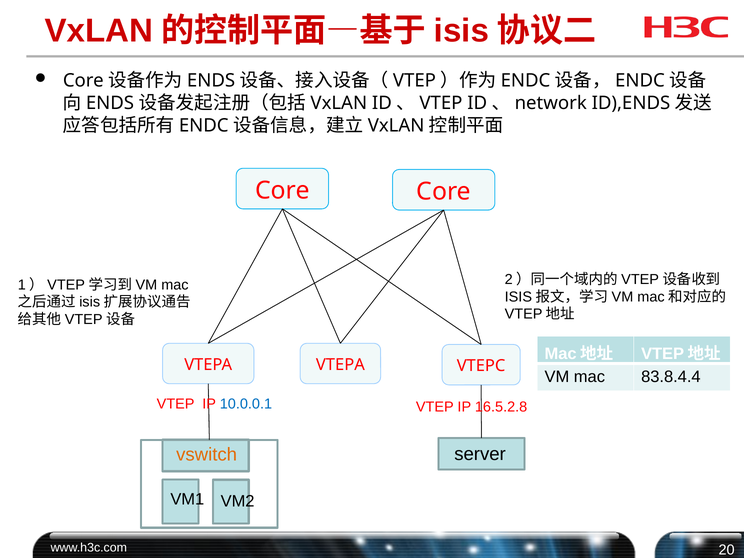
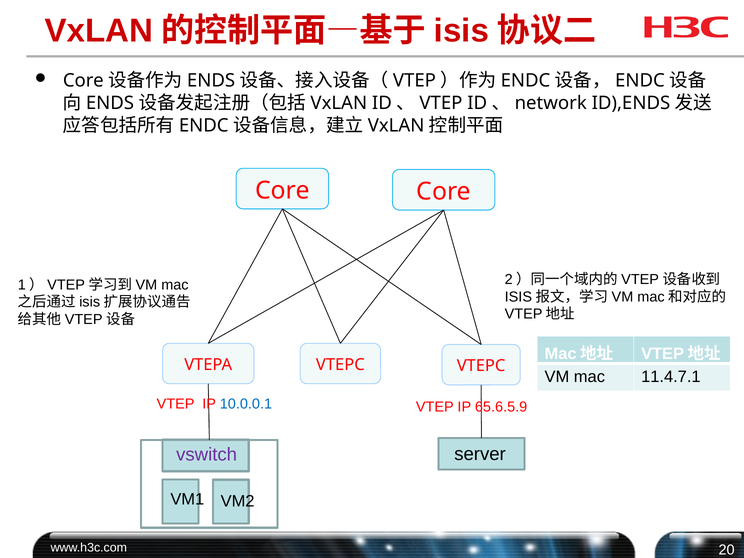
VTEPA VTEPA: VTEPA -> VTEPC (340, 365)
83.8.4.4: 83.8.4.4 -> 11.4.7.1 (671, 377)
16.5.2.8: 16.5.2.8 -> 65.6.5.9 (501, 407)
vswitch colour: orange -> purple (207, 455)
